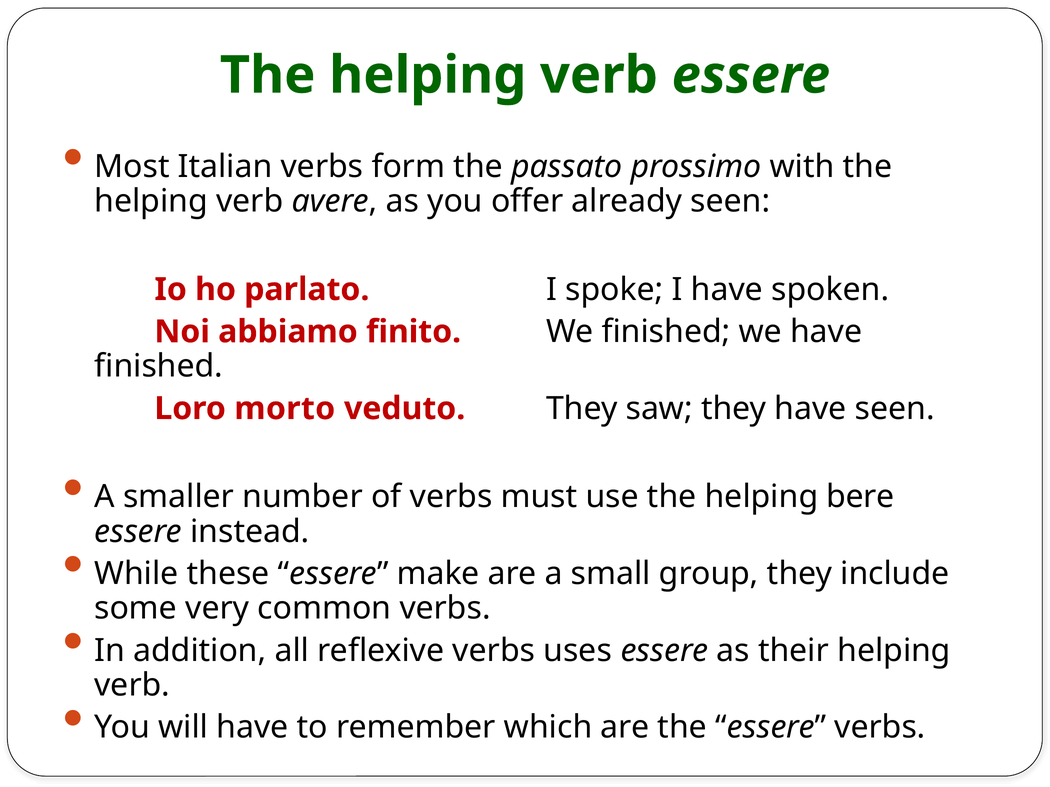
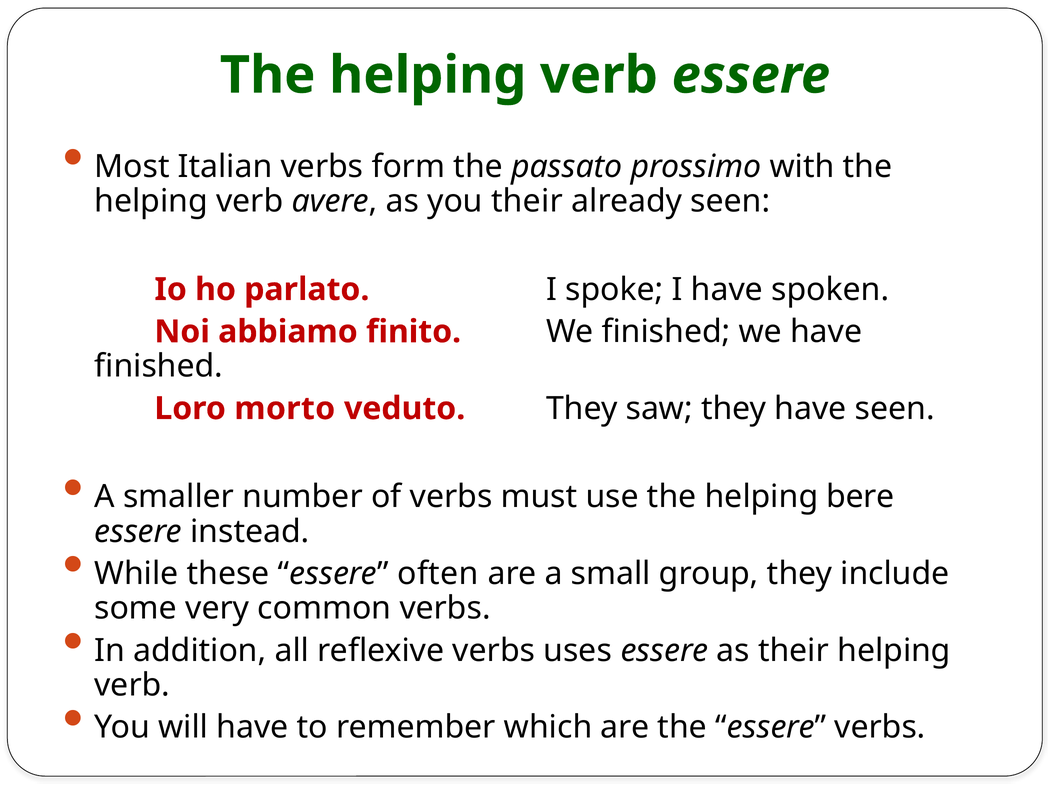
you offer: offer -> their (527, 201)
make: make -> often (438, 574)
